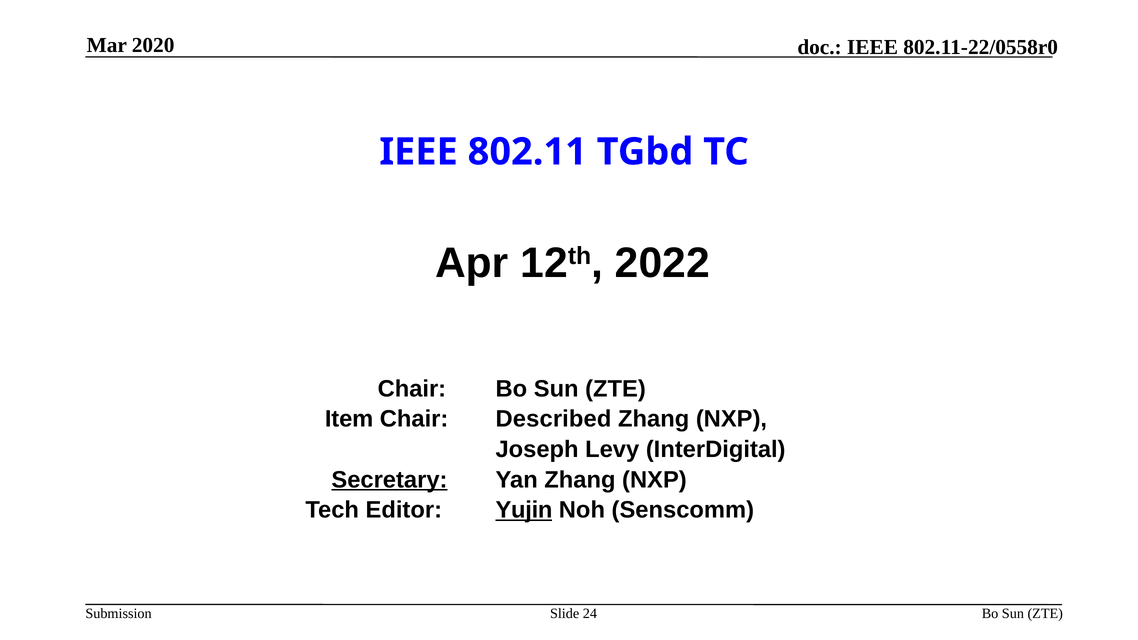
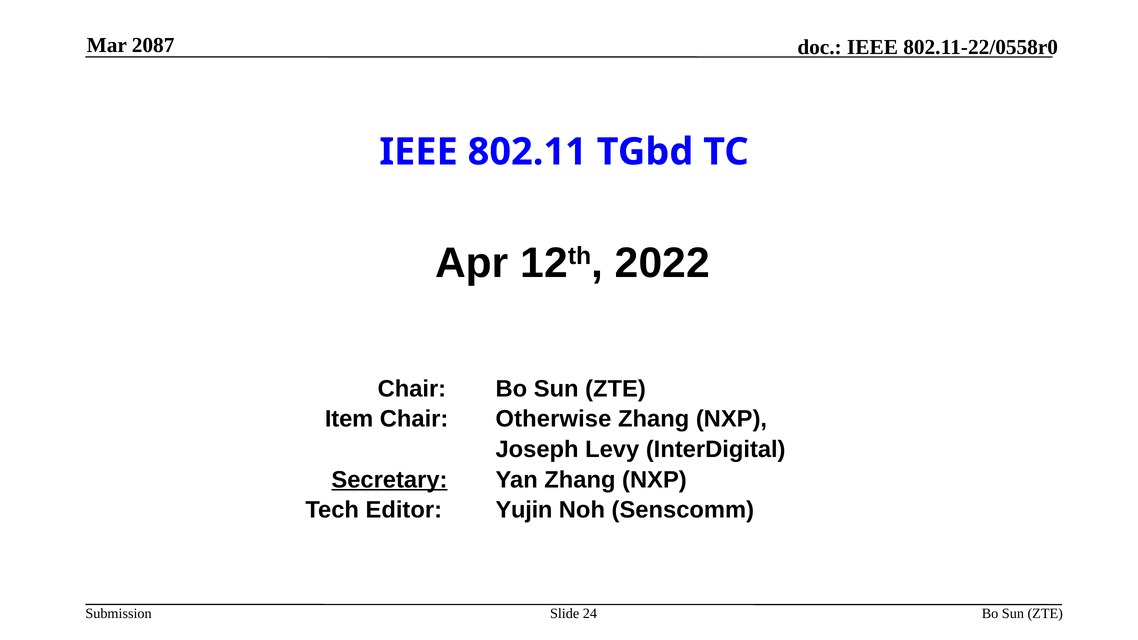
2020: 2020 -> 2087 (153, 45)
Described: Described -> Otherwise (553, 419)
Yujin underline: present -> none (524, 510)
